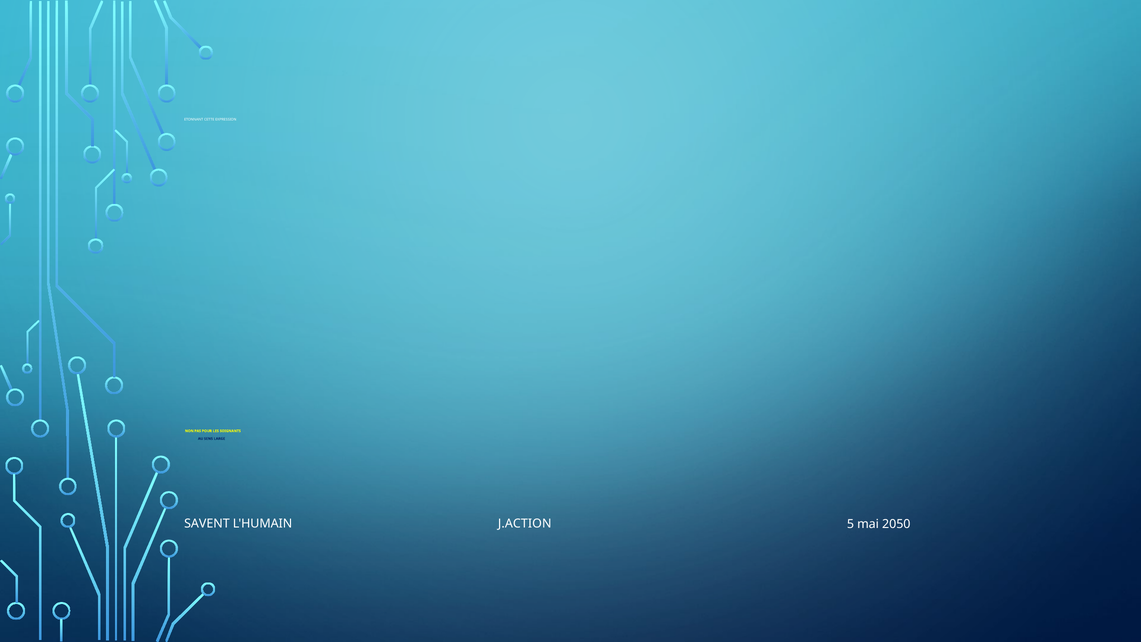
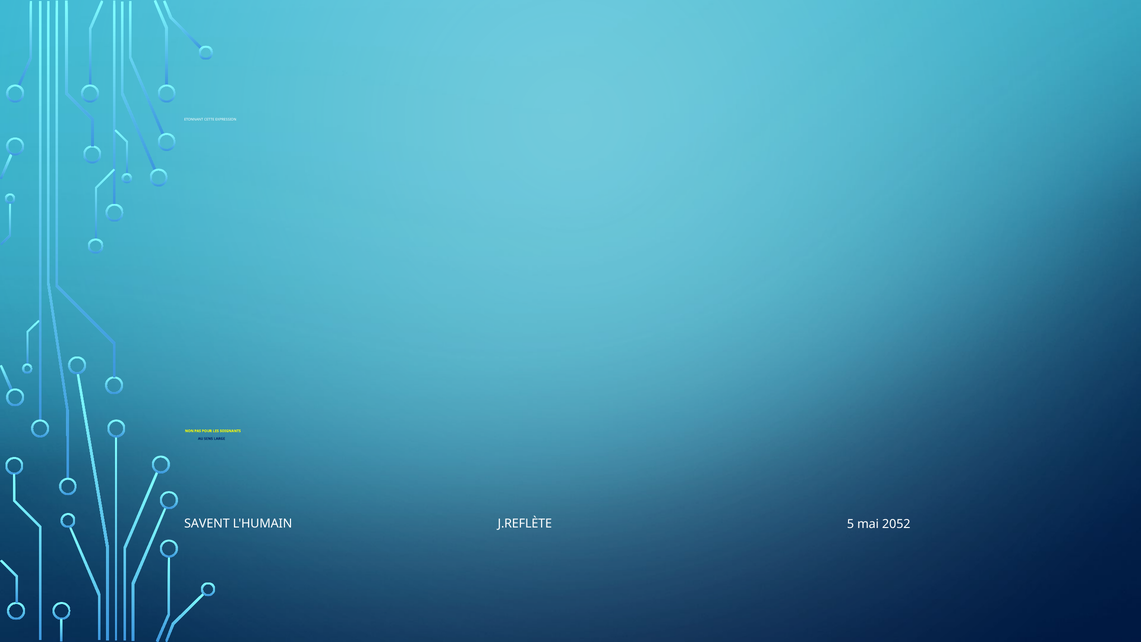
J.ACTION: J.ACTION -> J.REFLÈTE (525, 523)
2050: 2050 -> 2052 (896, 524)
